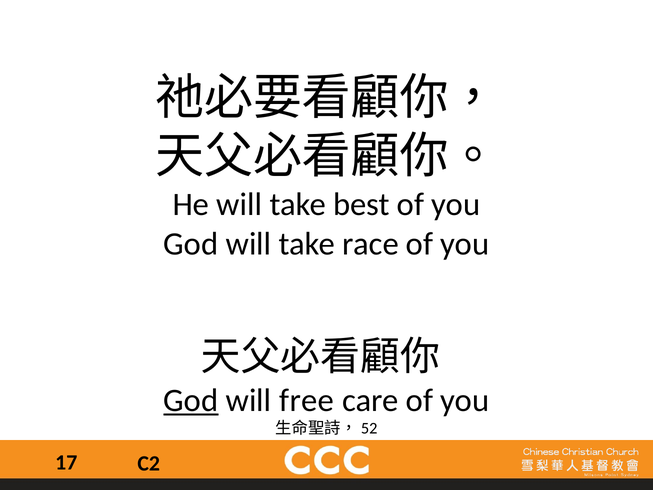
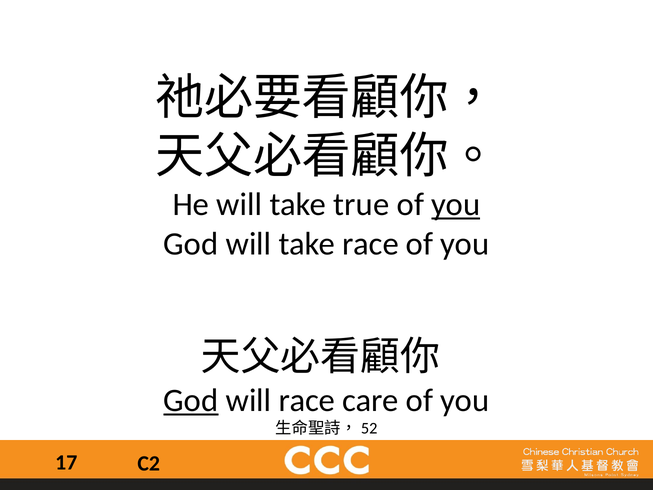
best: best -> true (361, 205)
you underline: none -> present (456, 205)
will free: free -> race (307, 400)
